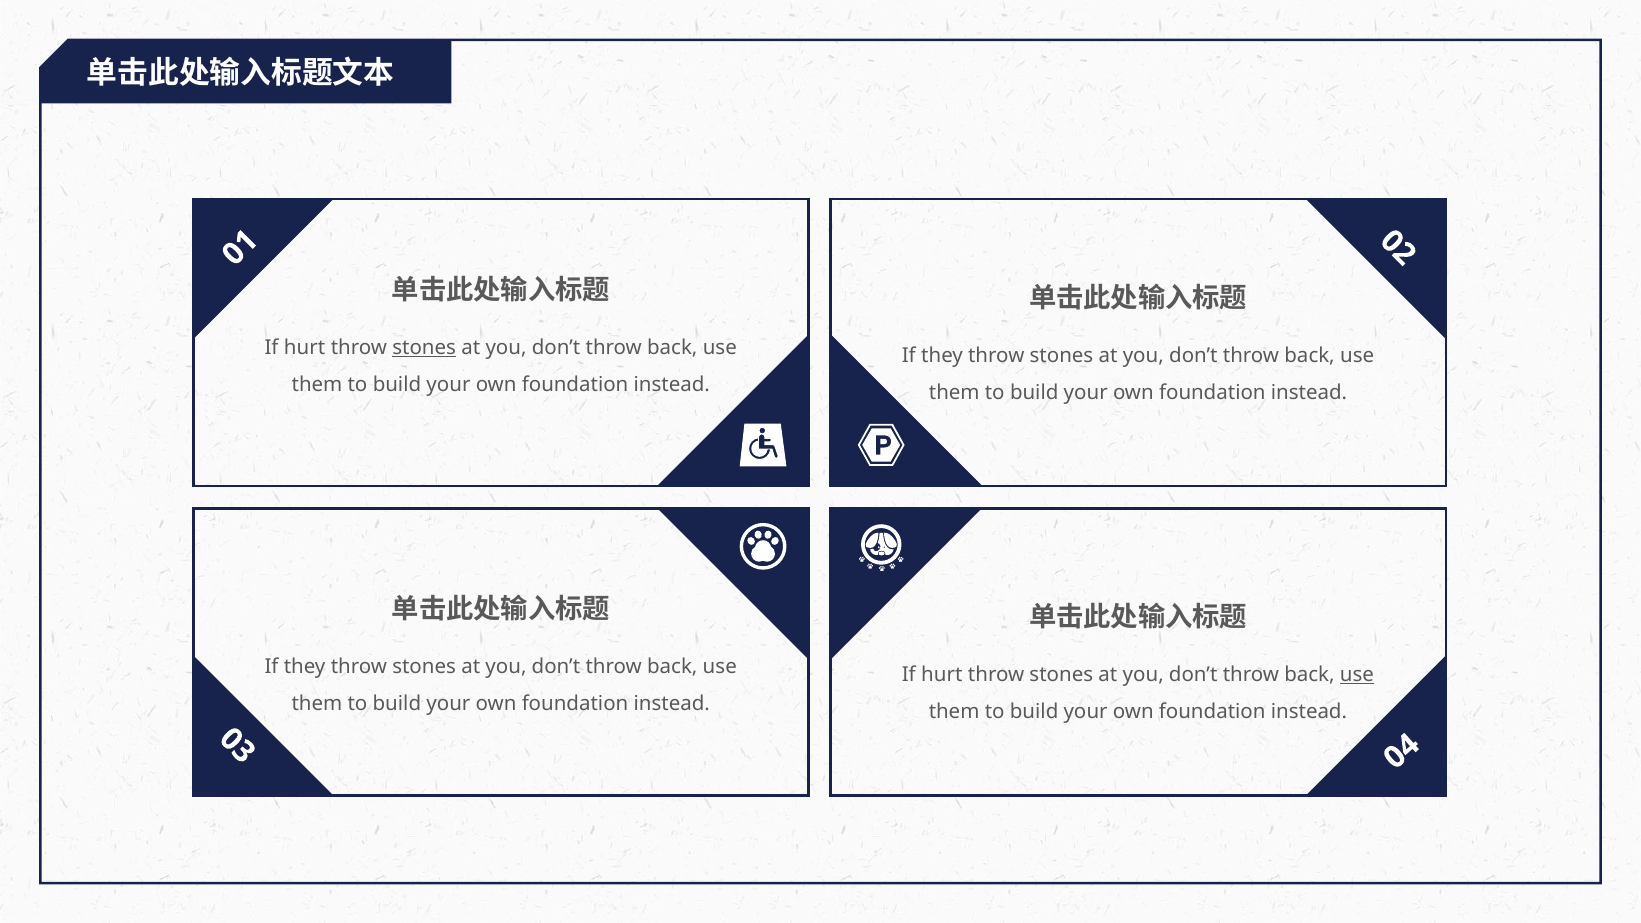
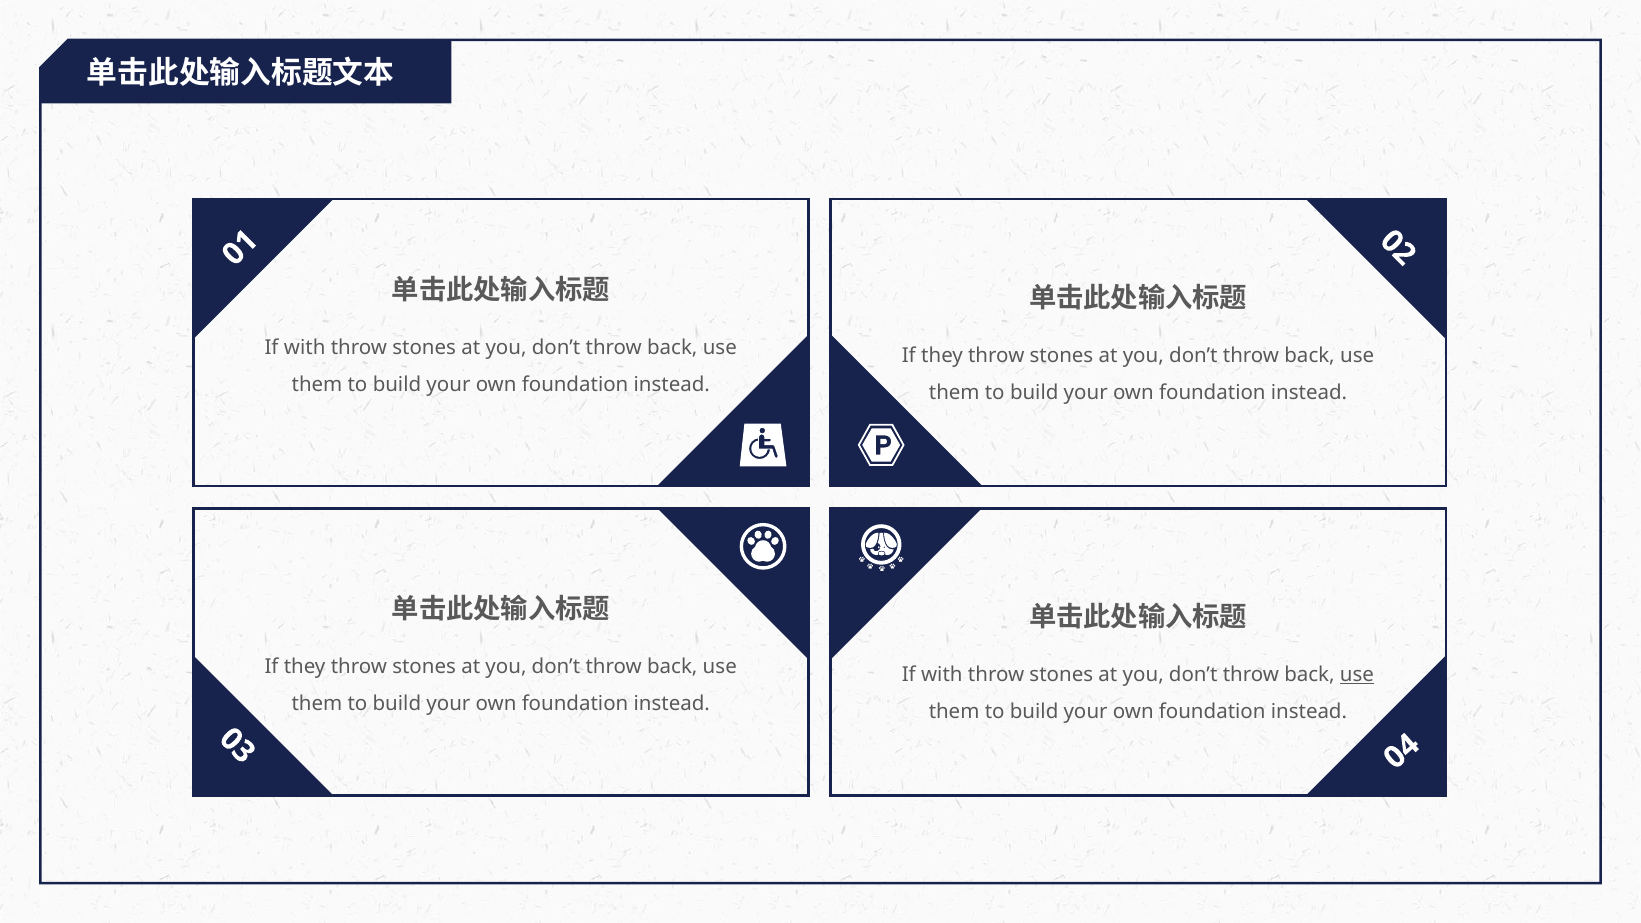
hurt: hurt -> with (305, 348)
stones underline: present -> none (424, 348)
hurt: hurt -> with (942, 675)
